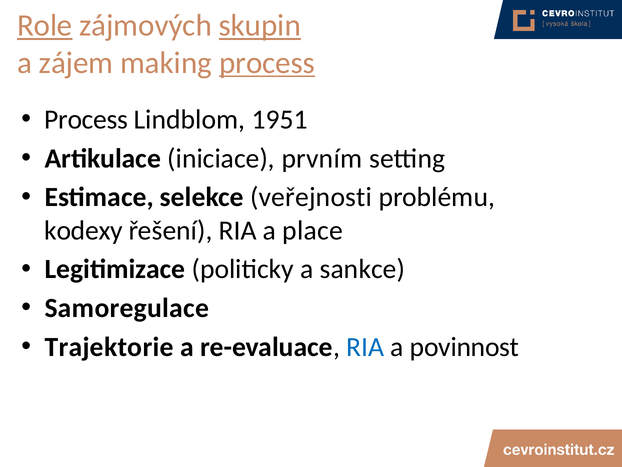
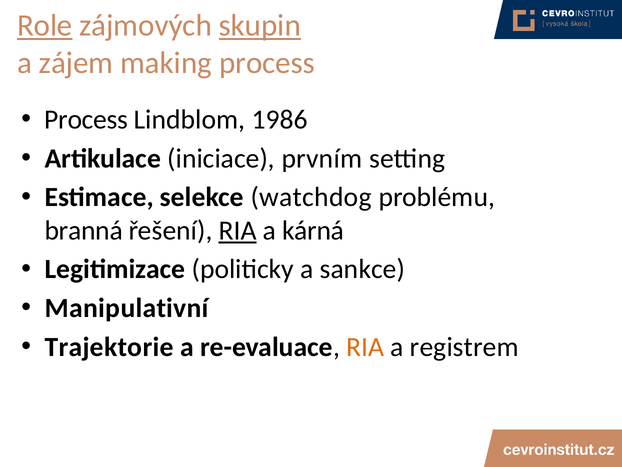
process underline: present -> none (267, 63)
1951: 1951 -> 1986 (280, 120)
veřejnosti: veřejnosti -> watchdog (311, 197)
kodexy: kodexy -> branná (84, 230)
RIA underline: none -> present (238, 230)
place: place -> kárná (313, 230)
Samoregulace: Samoregulace -> Manipulativní (127, 308)
RIA colour: blue -> orange (365, 347)
povinnost: povinnost -> registrem (464, 347)
